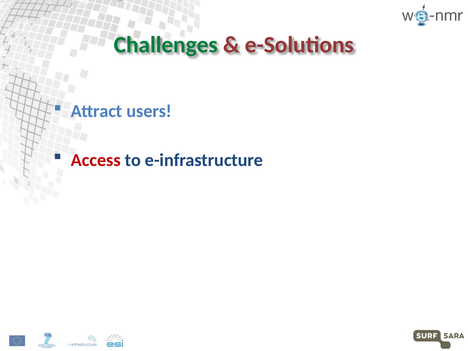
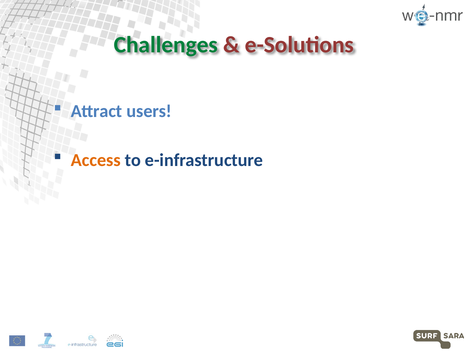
Access colour: red -> orange (96, 160)
